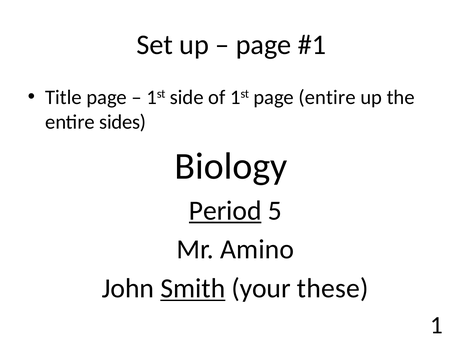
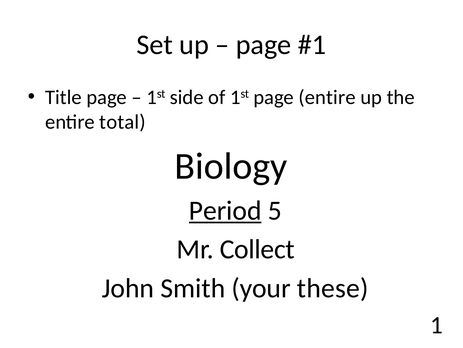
sides: sides -> total (122, 122)
Amino: Amino -> Collect (257, 249)
Smith underline: present -> none (193, 288)
